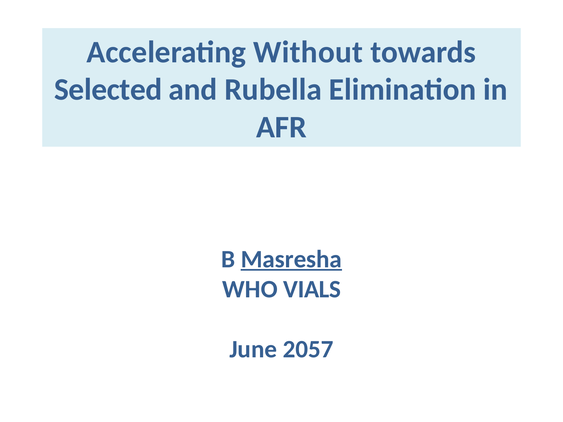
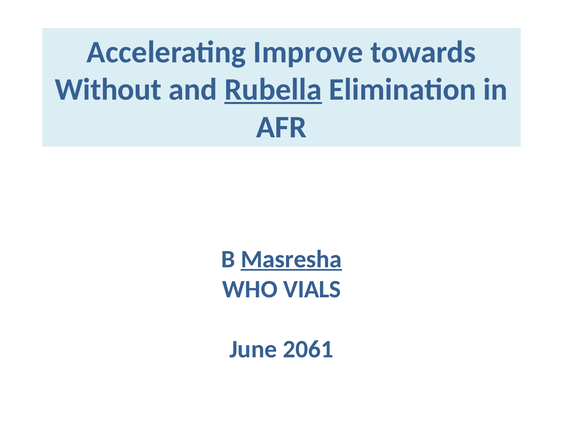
Without: Without -> Improve (308, 52)
Selected: Selected -> Without (108, 90)
Rubella underline: none -> present (273, 90)
2057: 2057 -> 2061 (308, 349)
